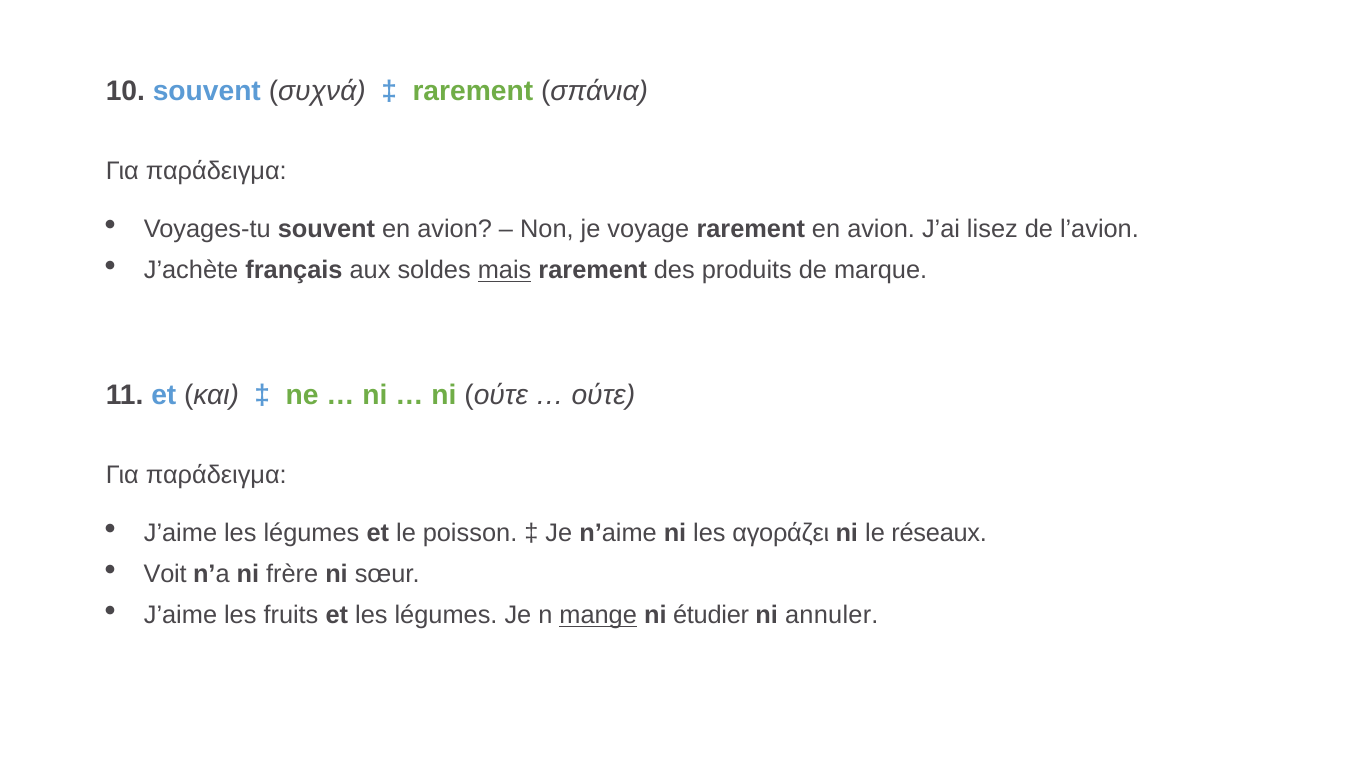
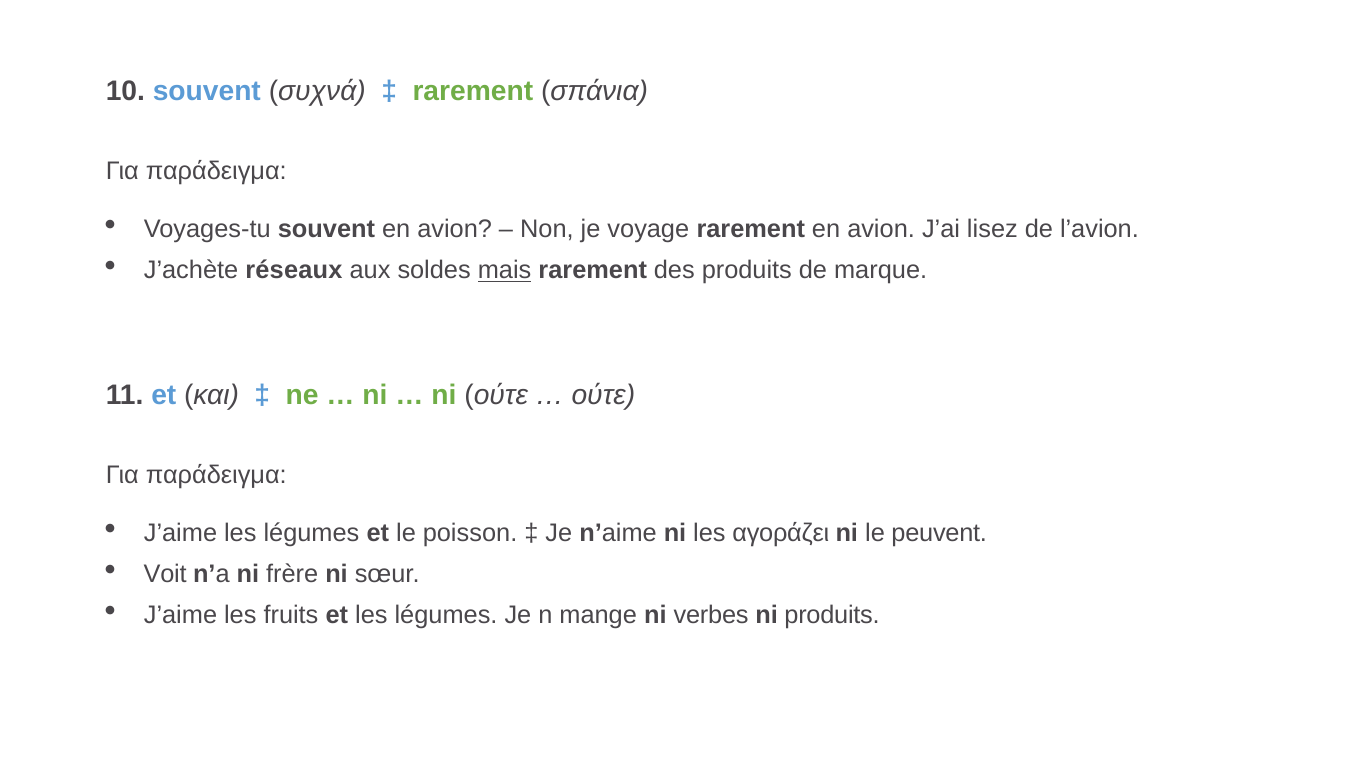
français: français -> réseaux (294, 270)
réseaux: réseaux -> peuvent (939, 534)
mange underline: present -> none (598, 616)
étudier: étudier -> verbes (711, 616)
ni annuler: annuler -> produits (832, 616)
